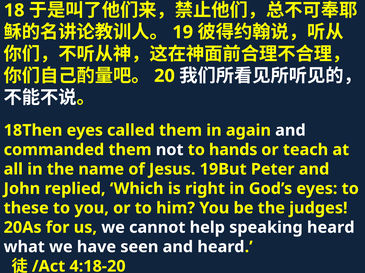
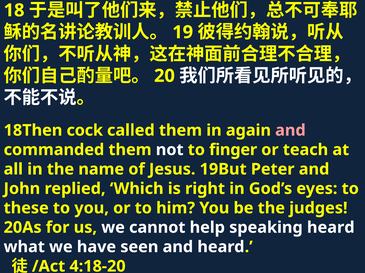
18Then eyes: eyes -> cock (85, 131)
and colour: white -> pink (290, 131)
hands: hands -> finger (233, 150)
